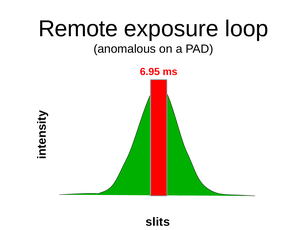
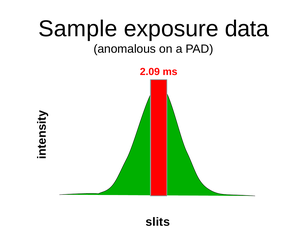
Remote: Remote -> Sample (78, 29)
loop: loop -> data (247, 29)
6.95: 6.95 -> 2.09 (150, 72)
